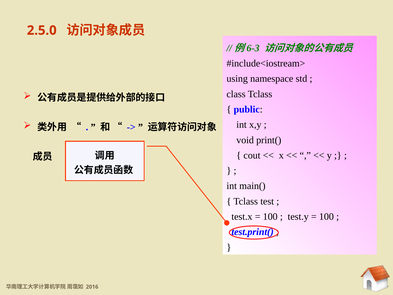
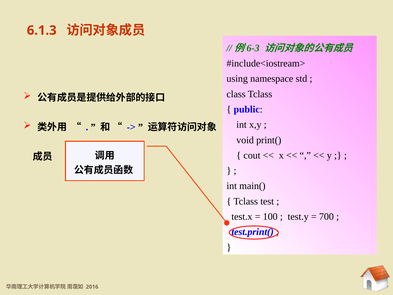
2.5.0: 2.5.0 -> 6.1.3 (42, 30)
100: 100 -> 700 (326, 216)
